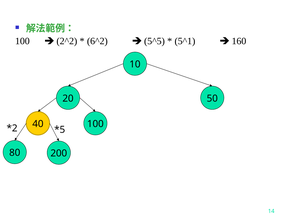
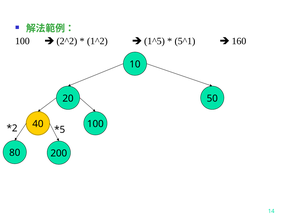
6^2: 6^2 -> 1^2 (97, 41)
5^5: 5^5 -> 1^5 (154, 41)
